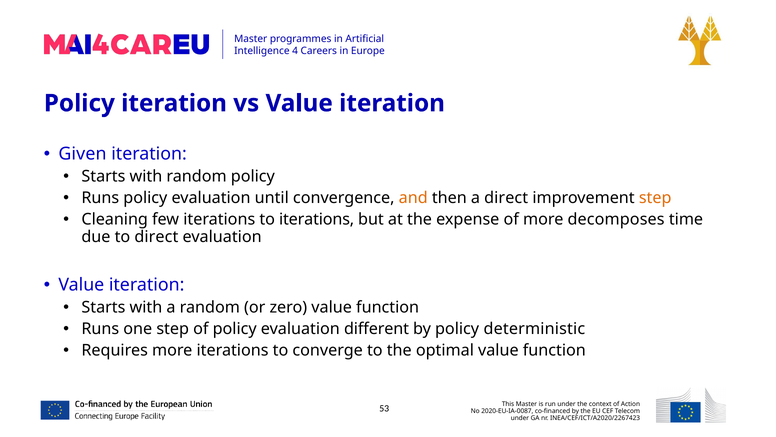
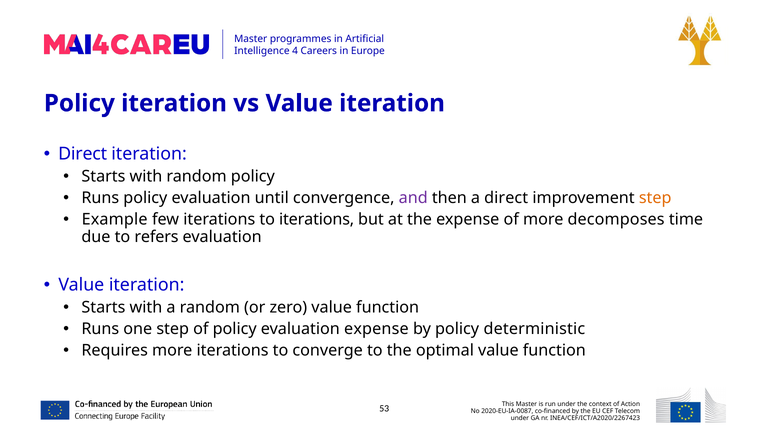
Given: Given -> Direct (83, 154)
and colour: orange -> purple (413, 198)
Cleaning: Cleaning -> Example (115, 219)
to direct: direct -> refers (157, 237)
evaluation different: different -> expense (376, 328)
